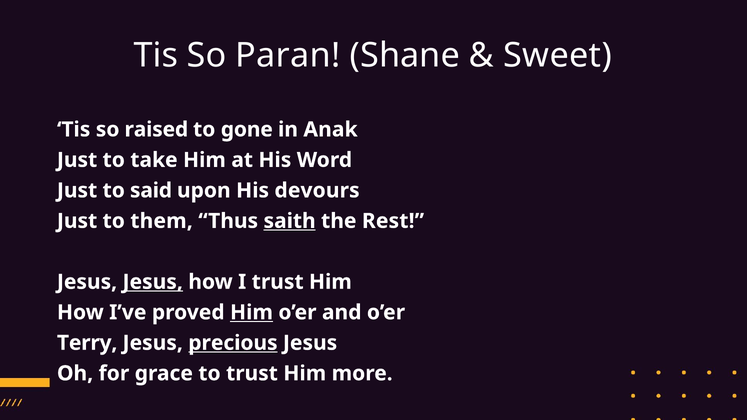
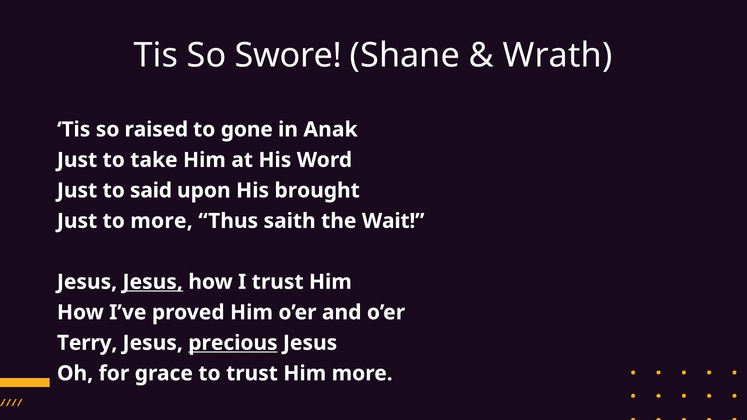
Paran: Paran -> Swore (288, 55)
Sweet: Sweet -> Wrath (558, 55)
devours: devours -> brought (317, 191)
to them: them -> more (162, 221)
saith underline: present -> none (290, 221)
Rest: Rest -> Wait (393, 221)
Him underline: present -> none (251, 313)
